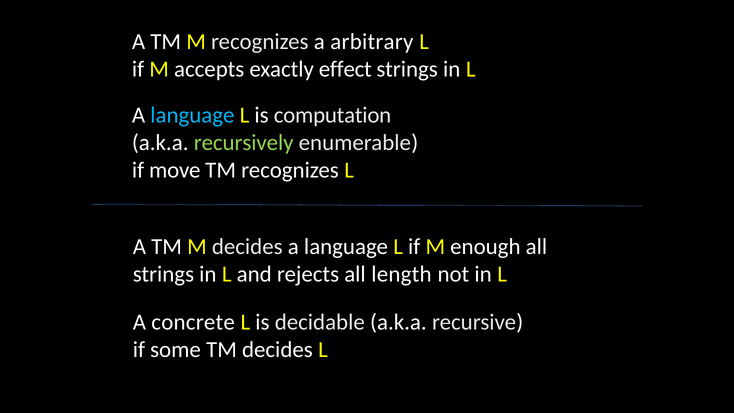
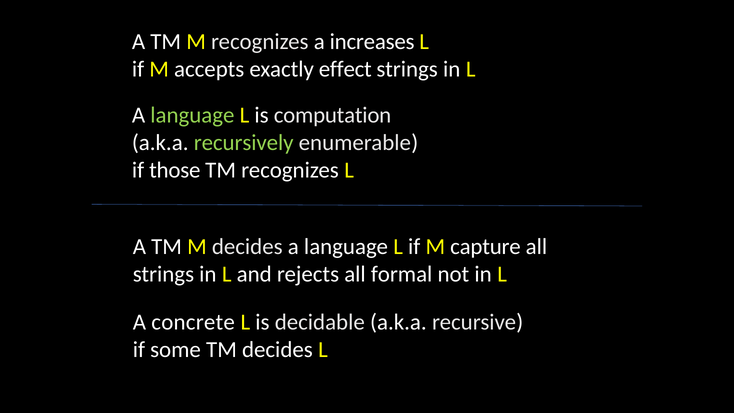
arbitrary: arbitrary -> increases (372, 42)
language colour: light blue -> light green (192, 115)
move: move -> those (175, 170)
enough: enough -> capture (485, 247)
length: length -> formal (402, 274)
